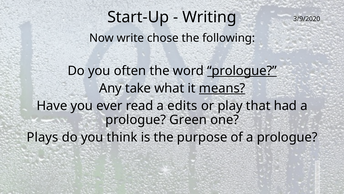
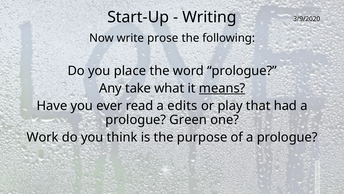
chose: chose -> prose (163, 38)
often: often -> place (130, 71)
prologue underline: present -> none (242, 71)
Plays: Plays -> Work (43, 137)
